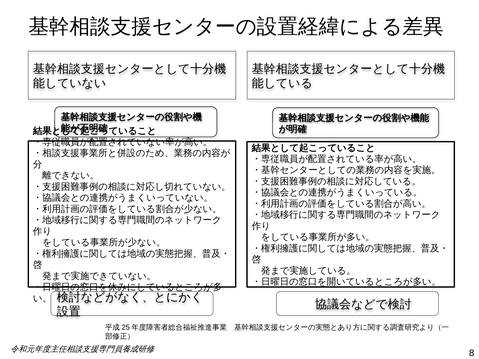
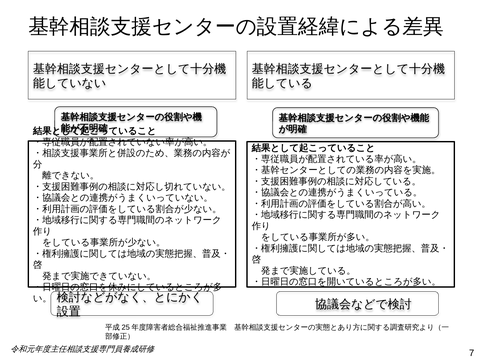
8: 8 -> 7 (472, 353)
